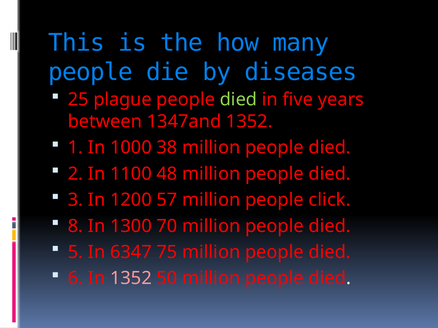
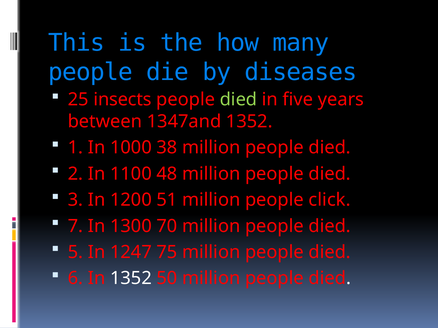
plague: plague -> insects (123, 100)
57: 57 -> 51 (167, 200)
8: 8 -> 7 (75, 226)
6347: 6347 -> 1247 (131, 253)
1352 colour: pink -> white (131, 279)
